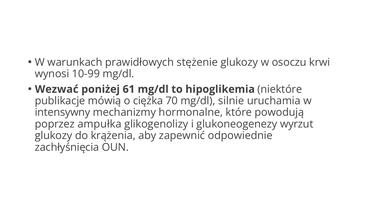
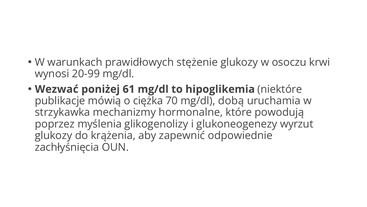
10-99: 10-99 -> 20-99 (86, 74)
silnie: silnie -> dobą (231, 101)
intensywny: intensywny -> strzykawka (63, 112)
ampułka: ampułka -> myślenia (100, 124)
